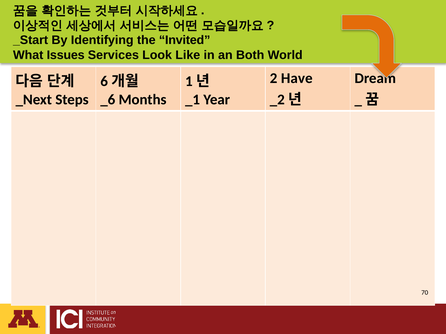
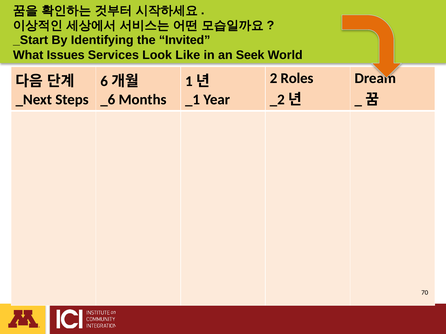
Both: Both -> Seek (250, 55)
Have: Have -> Roles (297, 78)
